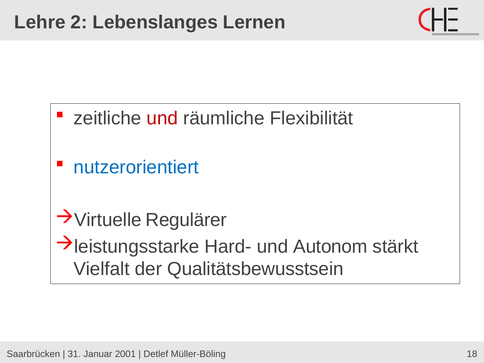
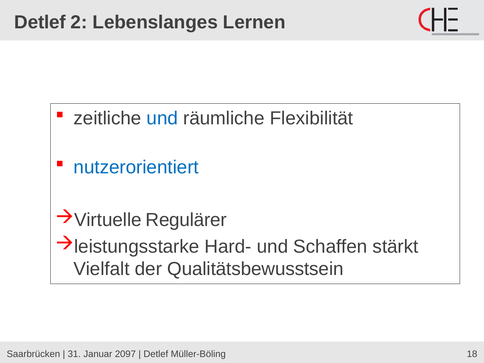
Lehre: Lehre -> Detlef (40, 22)
und colour: red -> blue (162, 118)
Autonom: Autonom -> Schaffen (330, 246)
2001: 2001 -> 2097 (125, 354)
